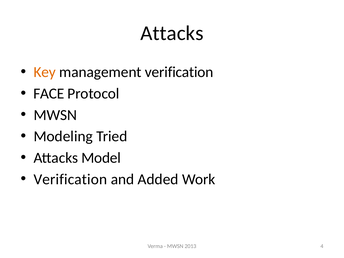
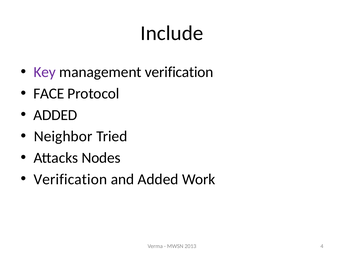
Attacks: Attacks -> Include (172, 33)
Key colour: orange -> purple (45, 72)
MWSN: MWSN -> ADDED (55, 115)
Modeling: Modeling -> Neighbor (63, 136)
Model: Model -> Nodes (101, 158)
